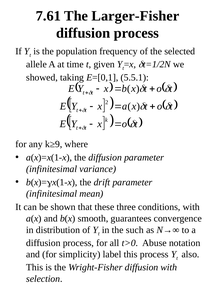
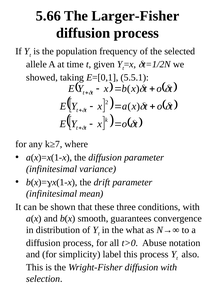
7.61: 7.61 -> 5.66 (48, 16)
k≥9: k≥9 -> k≥7 (54, 144)
such: such -> what (135, 230)
